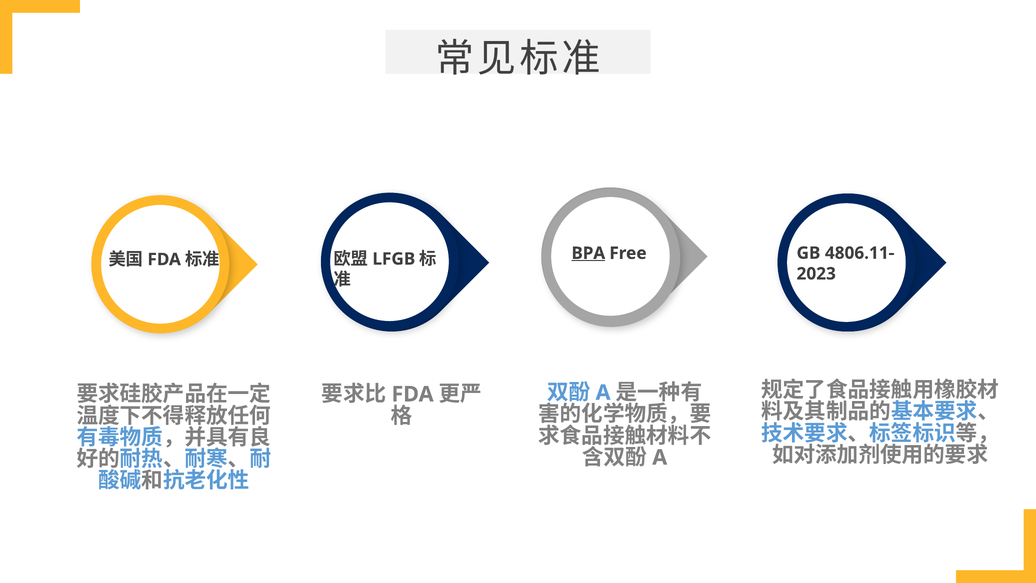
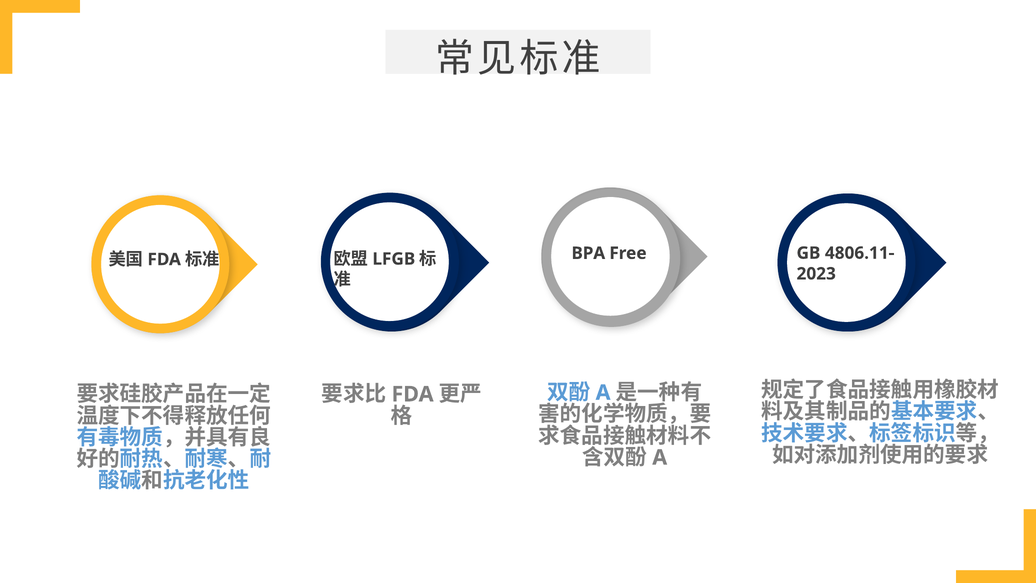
BPA underline: present -> none (588, 253)
